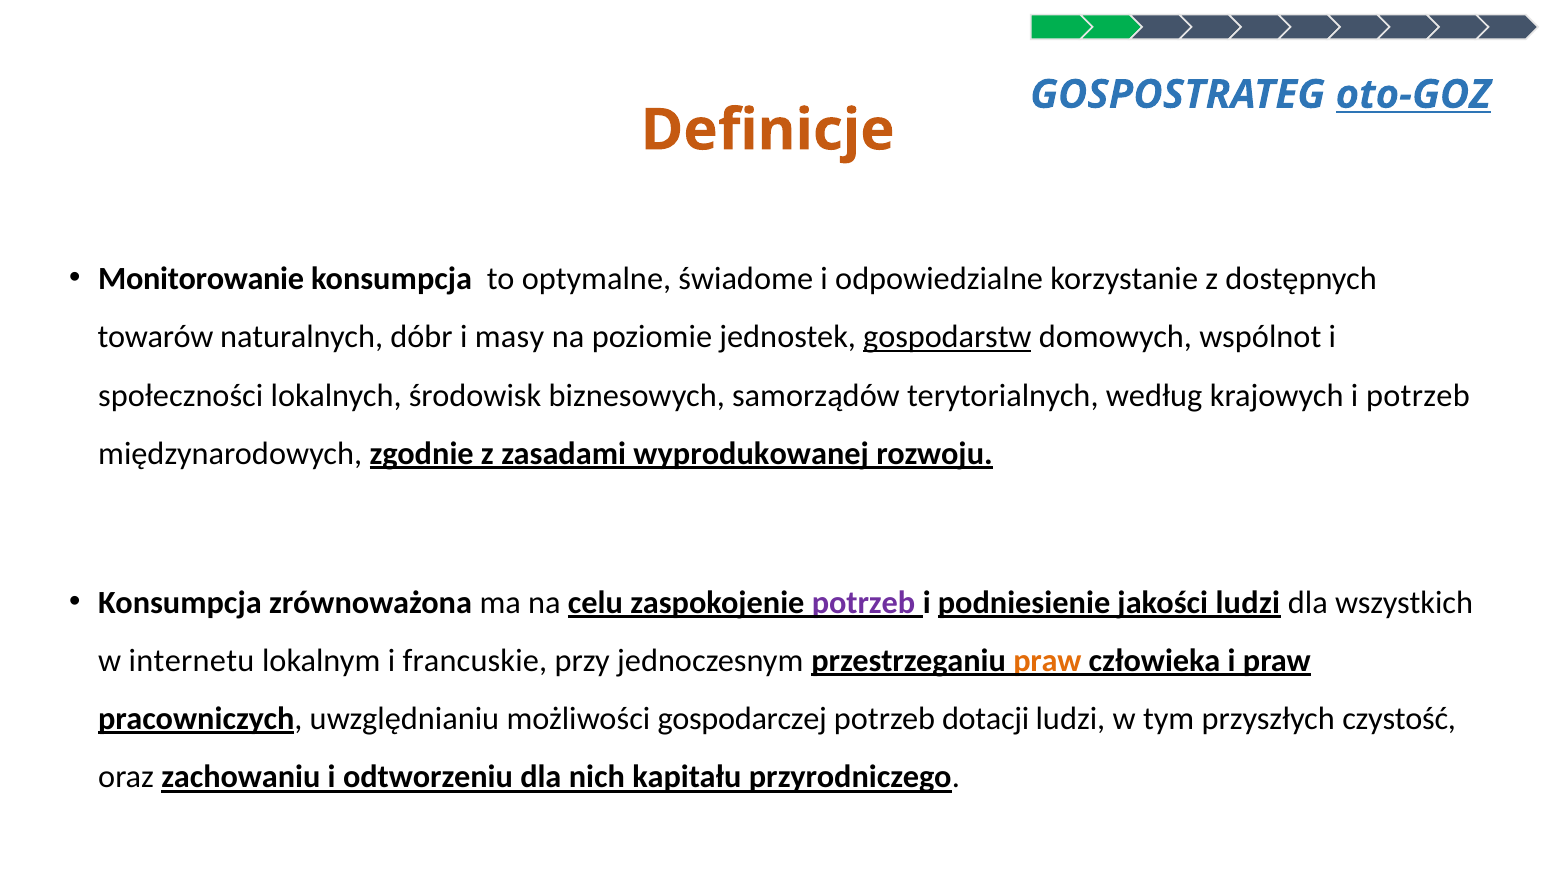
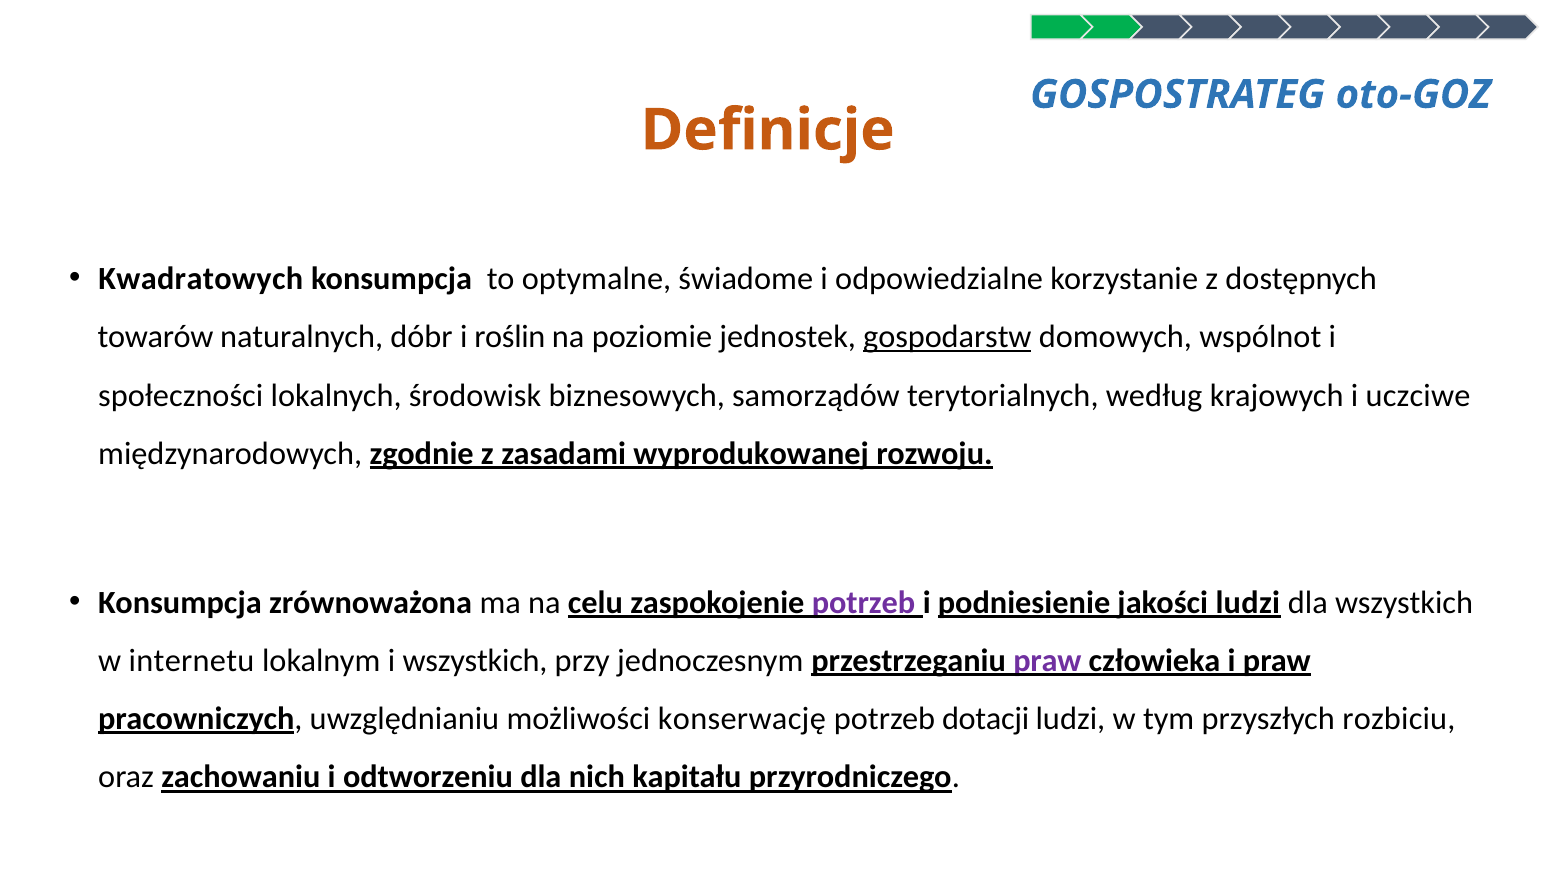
oto-GOZ underline: present -> none (1413, 95)
Monitorowanie: Monitorowanie -> Kwadratowych (201, 279)
masy: masy -> roślin (510, 337)
i potrzeb: potrzeb -> uczciwe (1418, 396)
i francuskie: francuskie -> wszystkich (475, 661)
praw colour: orange -> purple (1047, 661)
gospodarczej: gospodarczej -> konserwację (742, 719)
czystość: czystość -> rozbiciu (1399, 719)
